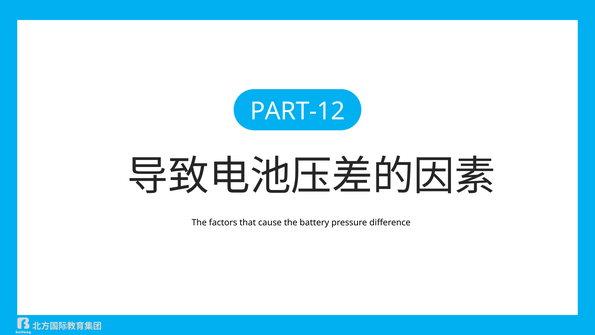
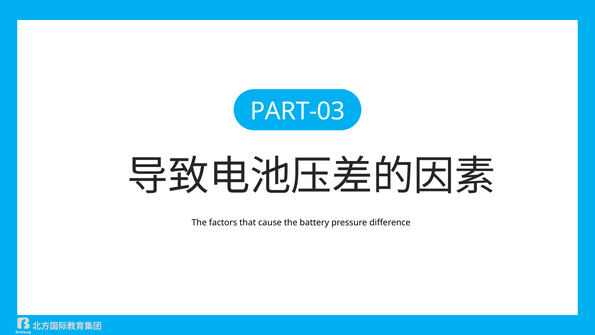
PART-12: PART-12 -> PART-03 (298, 111)
